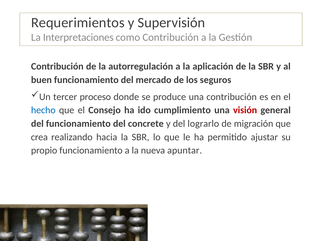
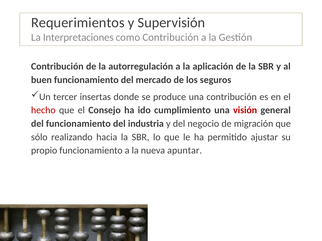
proceso: proceso -> insertas (95, 97)
hecho colour: blue -> red (43, 110)
concrete: concrete -> industria (146, 124)
lograrlo: lograrlo -> negocio (203, 124)
crea: crea -> sólo (39, 137)
